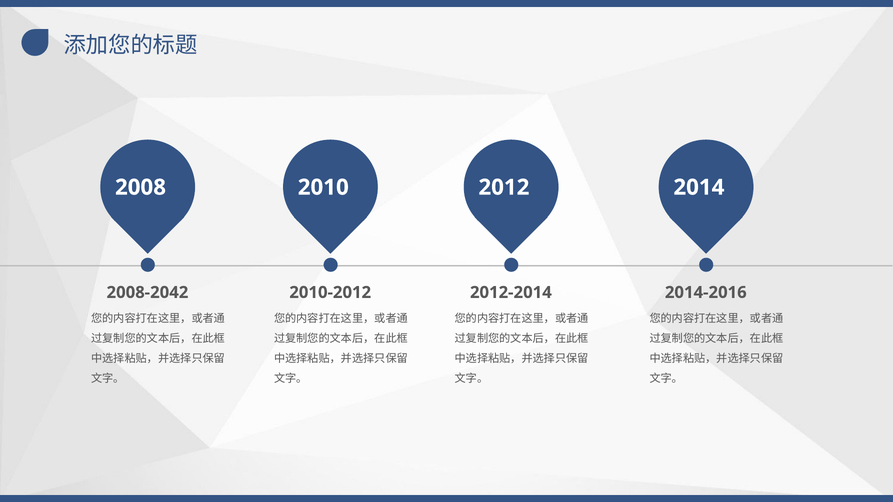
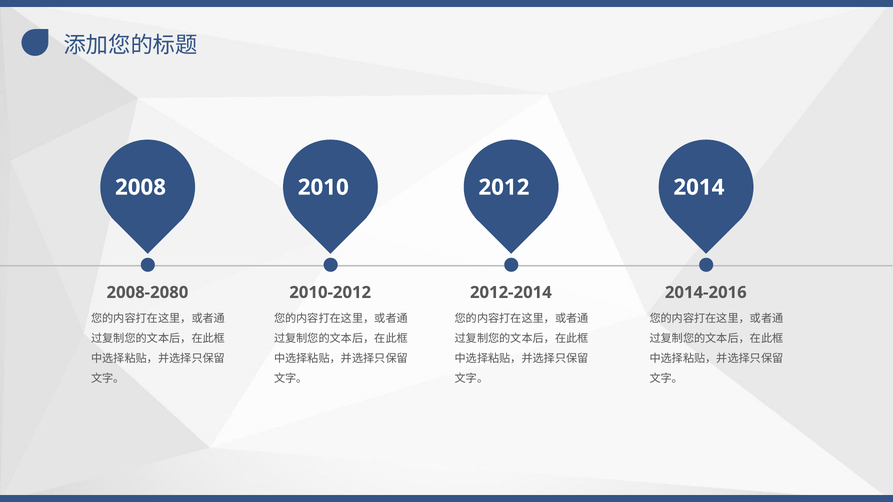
2008-2042: 2008-2042 -> 2008-2080 (147, 293)
